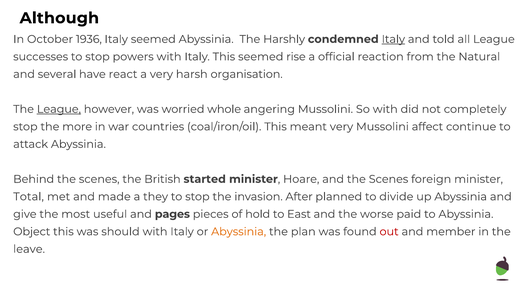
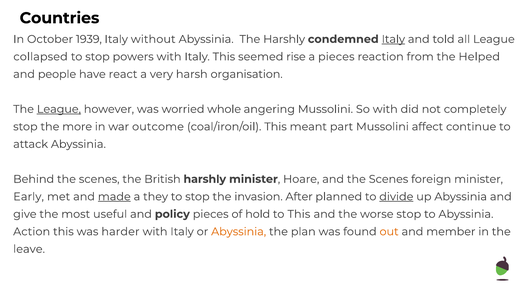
Although: Although -> Countries (59, 18)
1936: 1936 -> 1939 (89, 39)
Italy seemed: seemed -> without (153, 39)
successes: successes -> collapsed (41, 57)
a official: official -> pieces (336, 57)
Natural: Natural -> Helped (479, 57)
several: several -> people (57, 74)
countries: countries -> outcome (158, 127)
meant very: very -> part (341, 127)
British started: started -> harshly (205, 179)
Total: Total -> Early (29, 197)
made underline: none -> present (114, 197)
divide underline: none -> present (396, 197)
pages: pages -> policy (172, 214)
to East: East -> This (299, 214)
worse paid: paid -> stop (409, 214)
Object: Object -> Action (32, 232)
should: should -> harder (120, 232)
out colour: red -> orange (389, 232)
